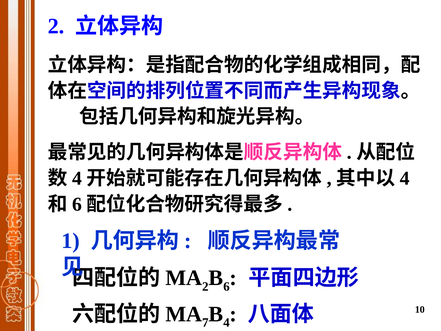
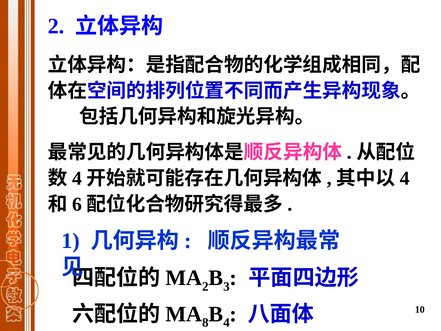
6: 6 -> 3 (226, 286)
7: 7 -> 8 (205, 322)
